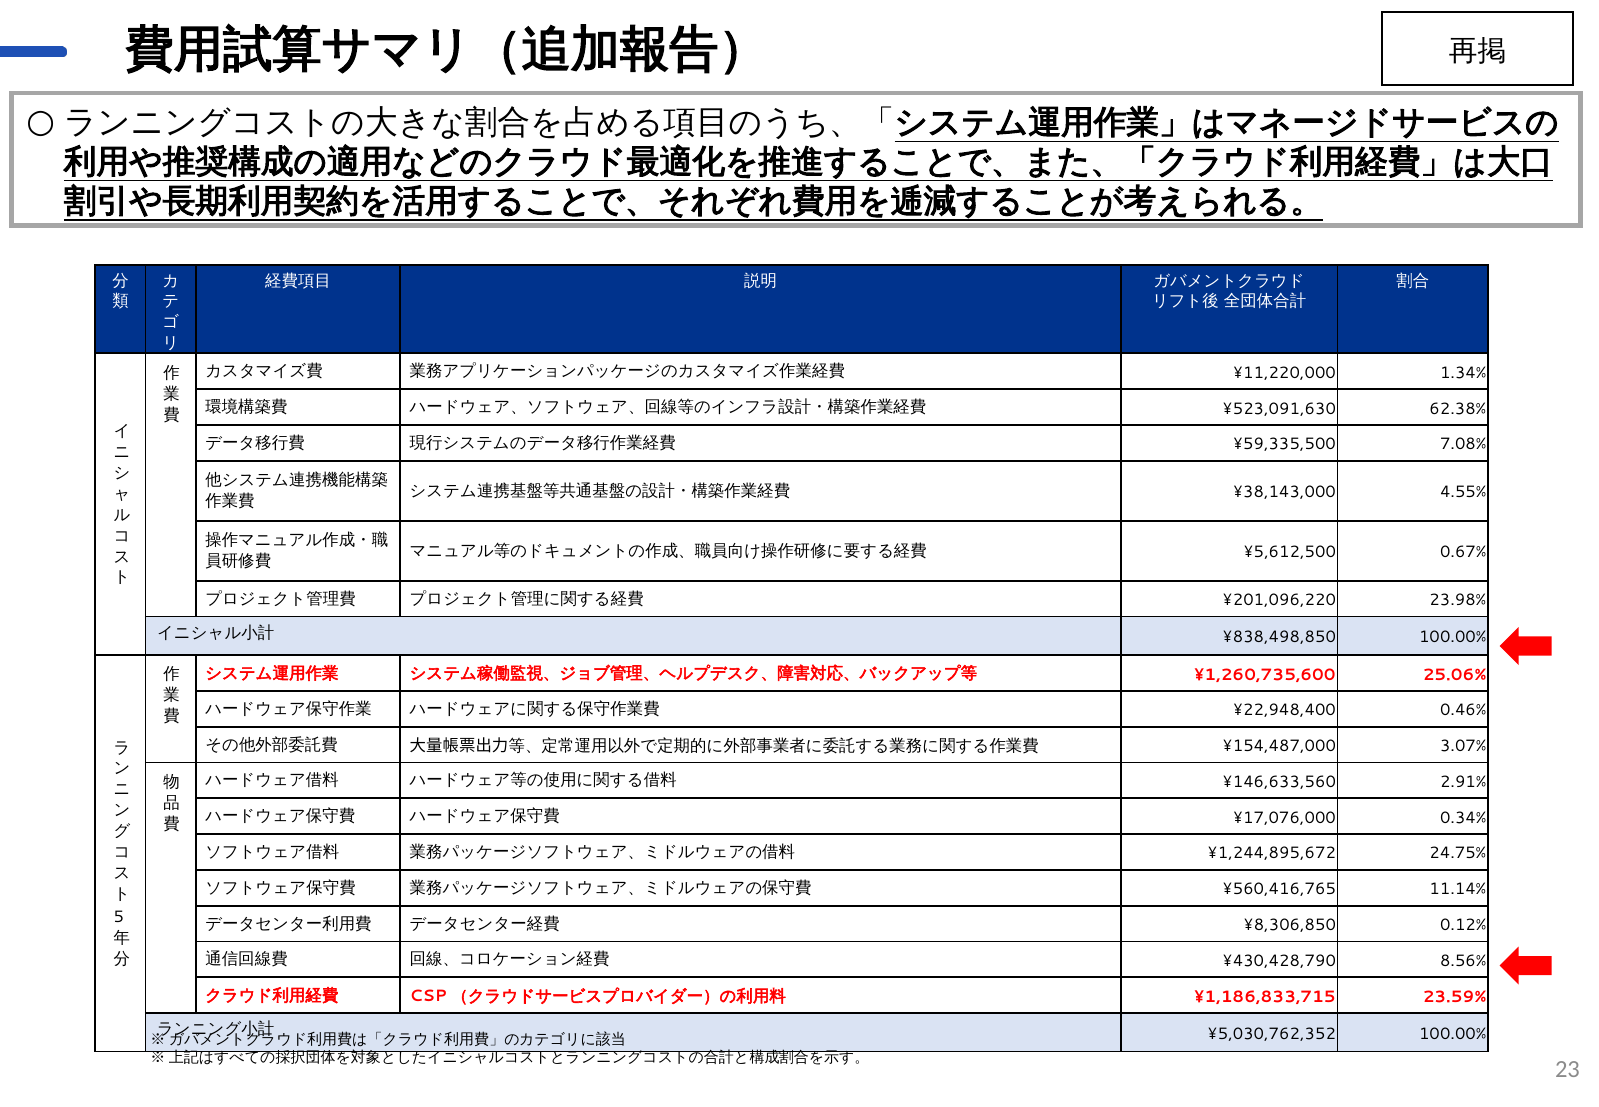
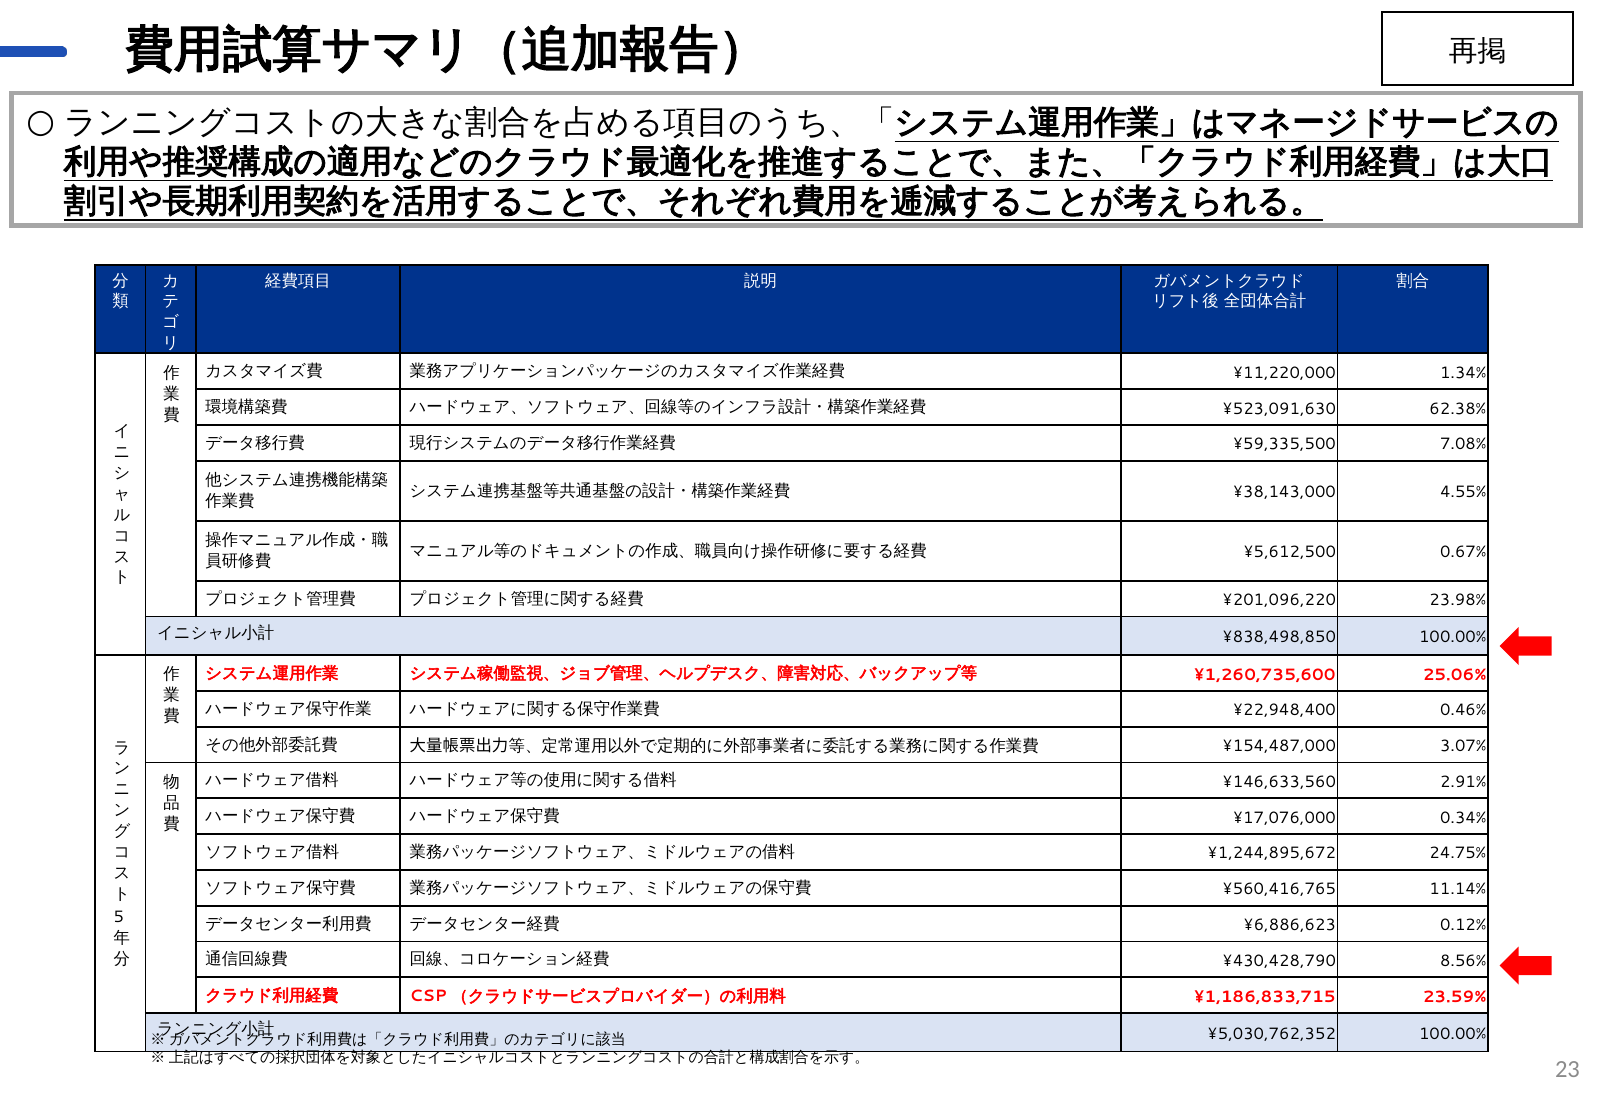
¥8,306,850: ¥8,306,850 -> ¥6,886,623 (1290, 925)
